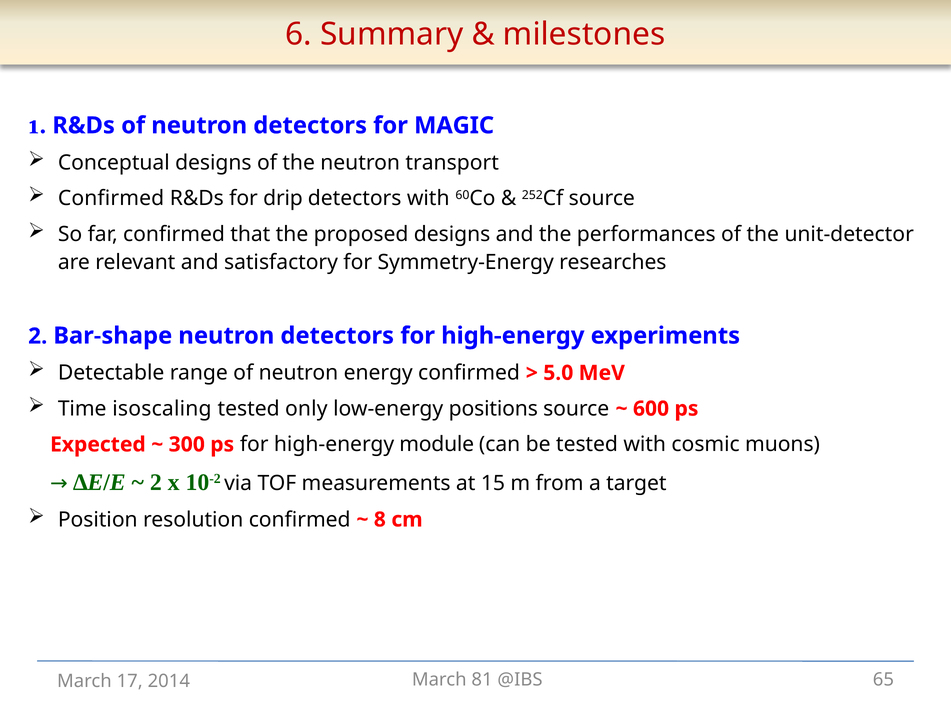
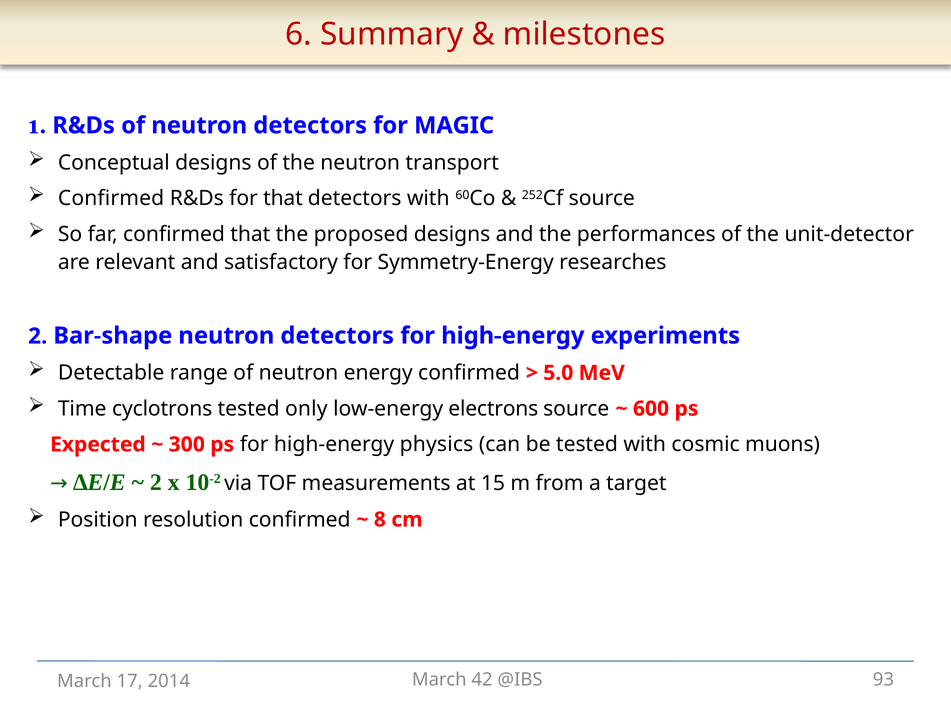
for drip: drip -> that (283, 199)
isoscaling: isoscaling -> cyclotrons (162, 409)
positions: positions -> electrons (493, 409)
module: module -> physics (436, 445)
81: 81 -> 42 (482, 680)
65: 65 -> 93 (883, 680)
